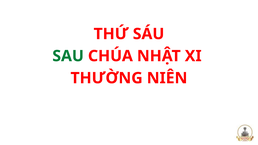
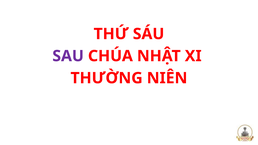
SAU colour: green -> purple (68, 56)
